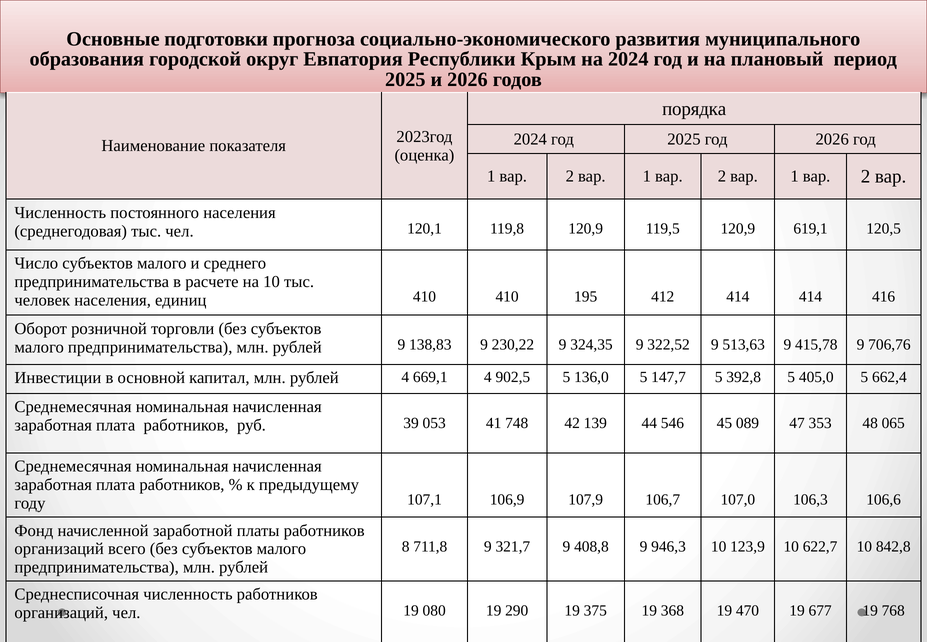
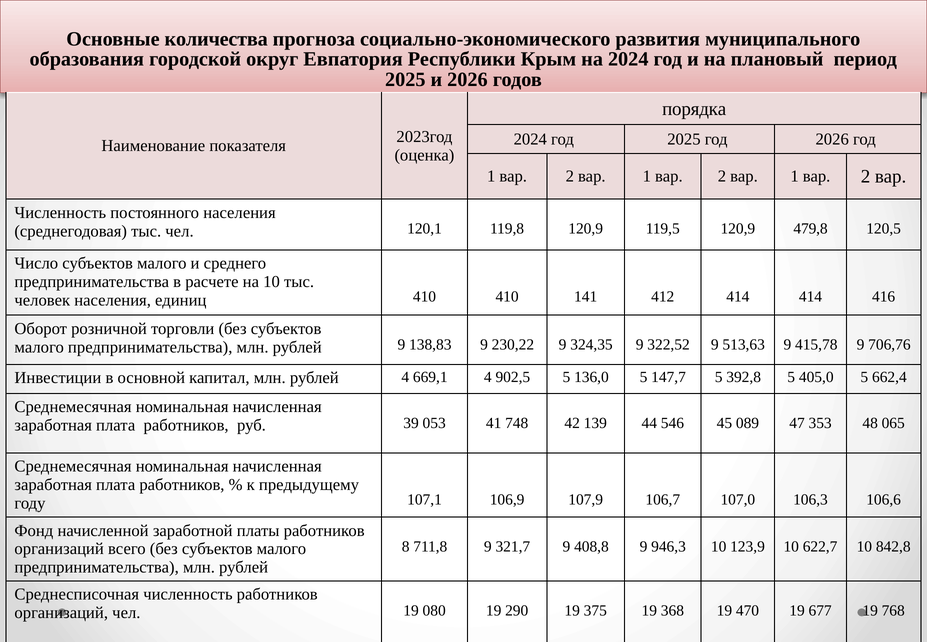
подготовки: подготовки -> количества (216, 39)
619,1: 619,1 -> 479,8 (811, 229)
195: 195 -> 141 (586, 297)
